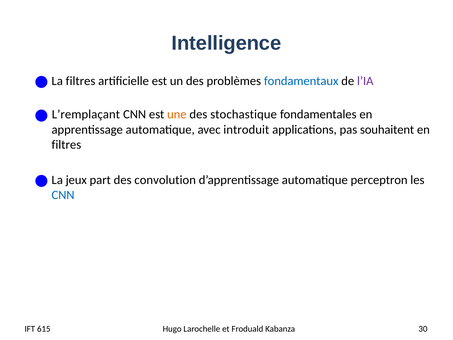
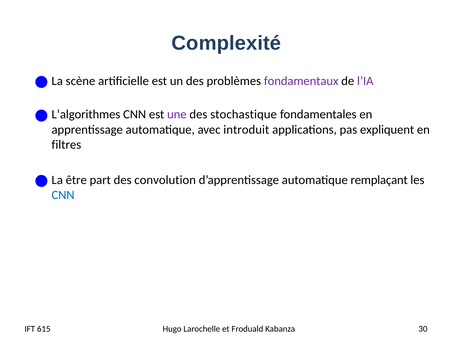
Intelligence: Intelligence -> Complexité (226, 43)
La filtres: filtres -> scène (81, 81)
fondamentaux colour: blue -> purple (301, 81)
L’remplaçant: L’remplaçant -> L’algorithmes (86, 114)
une colour: orange -> purple (177, 114)
souhaitent: souhaitent -> expliquent (387, 130)
jeux: jeux -> être (76, 180)
perceptron: perceptron -> remplaçant (379, 180)
